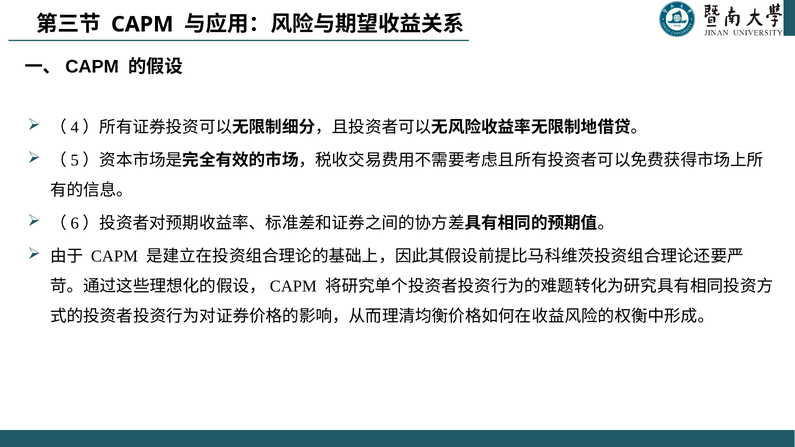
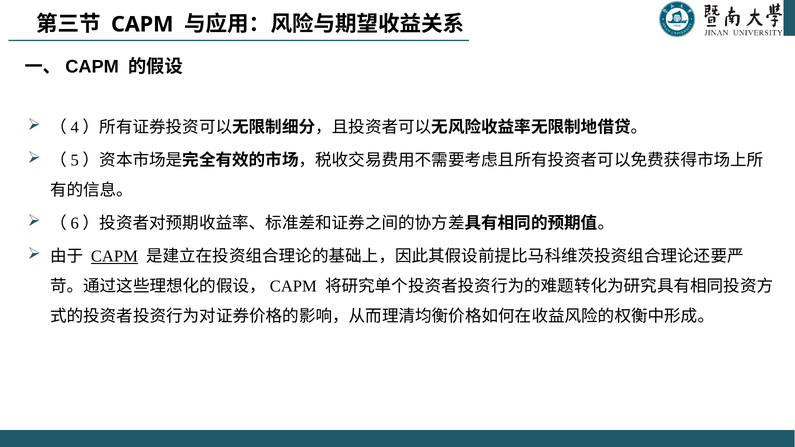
CAPM underline: none -> present (114, 257)
